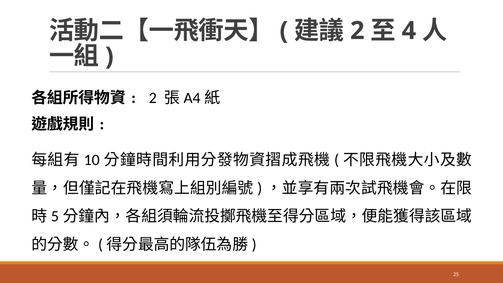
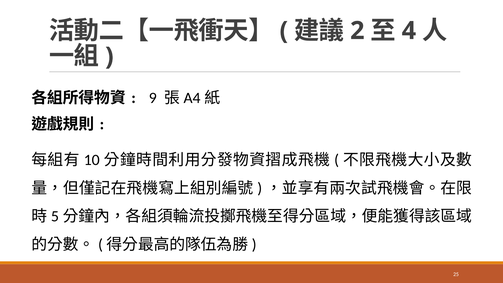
2: 2 -> 9 (153, 98)
